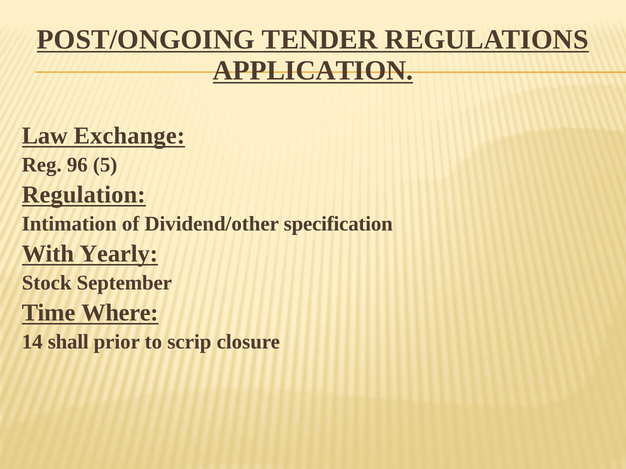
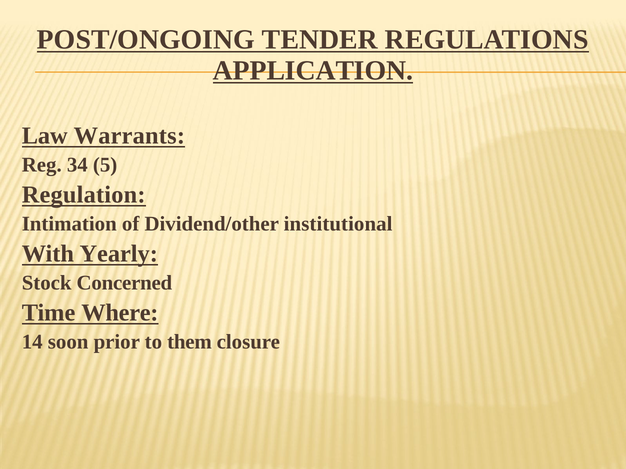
Exchange: Exchange -> Warrants (129, 136)
96: 96 -> 34 (77, 165)
specification: specification -> institutional (338, 224)
September: September -> Concerned (124, 283)
shall: shall -> soon (68, 342)
scrip: scrip -> them (190, 342)
